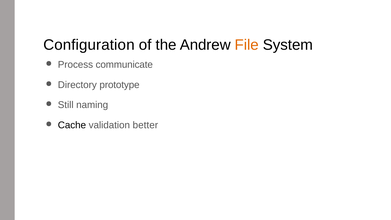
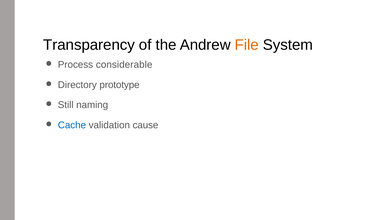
Configuration: Configuration -> Transparency (89, 45)
communicate: communicate -> considerable (124, 65)
Cache colour: black -> blue (72, 125)
better: better -> cause (145, 125)
